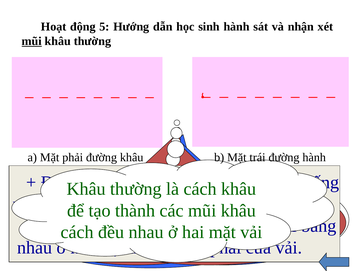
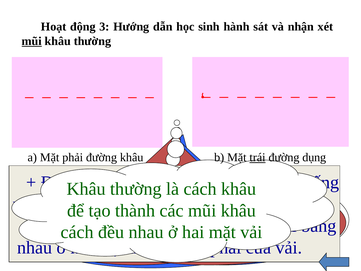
5: 5 -> 3 (104, 27)
trái underline: none -> present (257, 157)
đường hành: hành -> dụng (314, 157)
